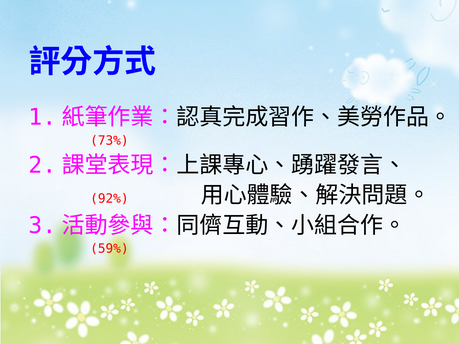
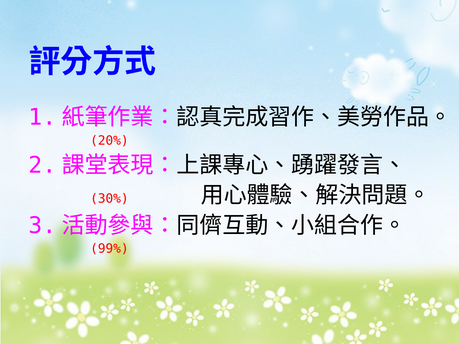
73%: 73% -> 20% (109, 141)
92%: 92% -> 30% (109, 199)
59%: 59% -> 99% (109, 249)
